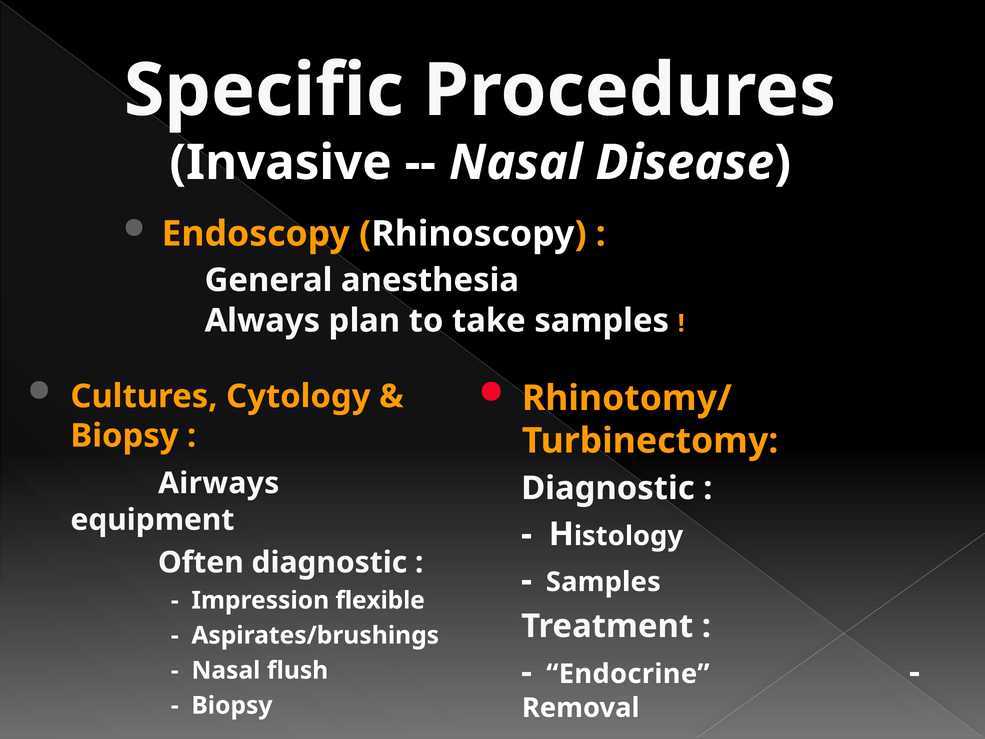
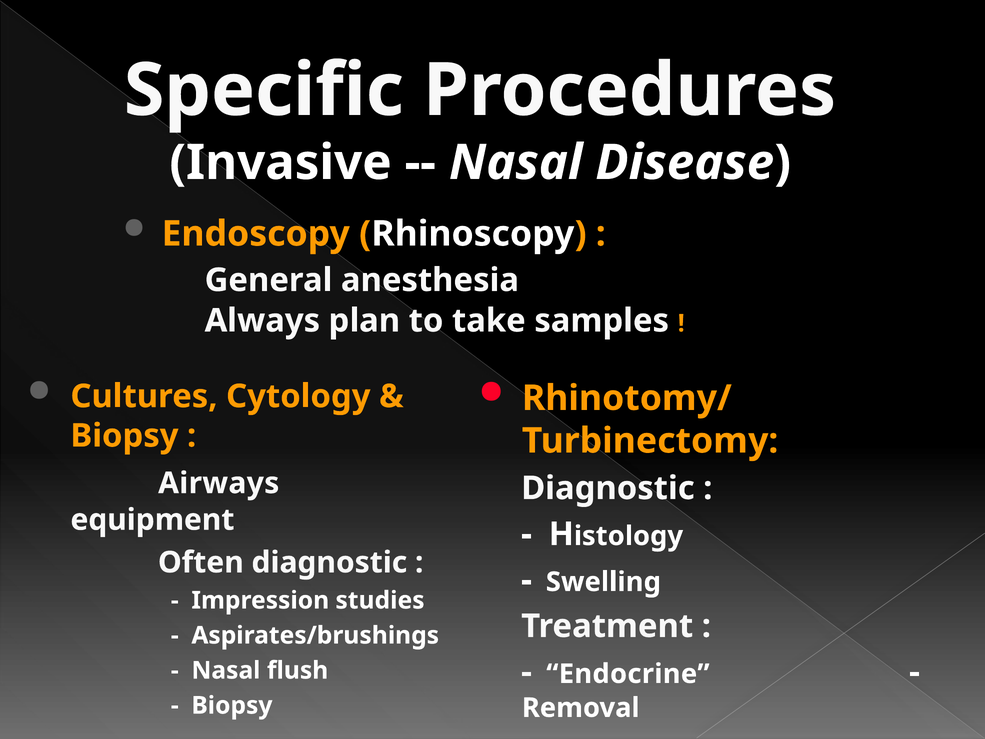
Samples: Samples -> Swelling (603, 582)
flexible: flexible -> studies (380, 600)
